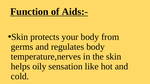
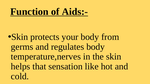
oily: oily -> that (39, 67)
